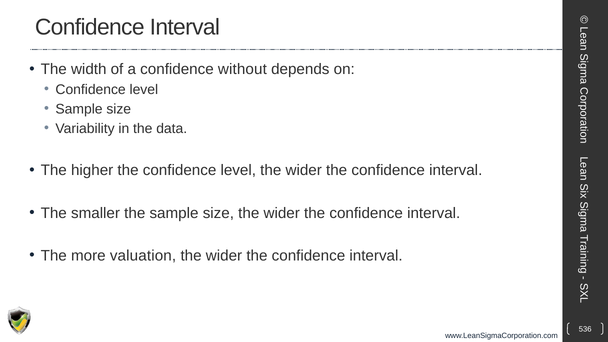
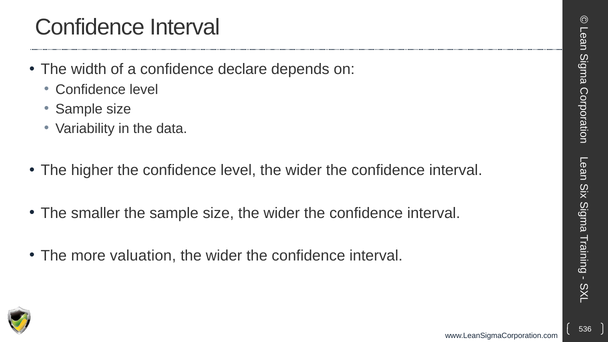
without: without -> declare (243, 69)
